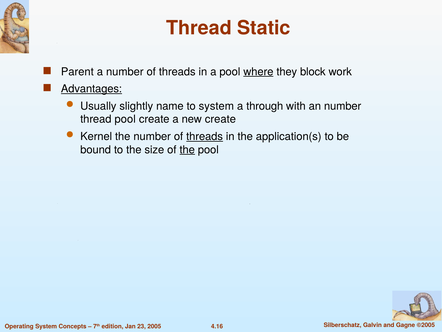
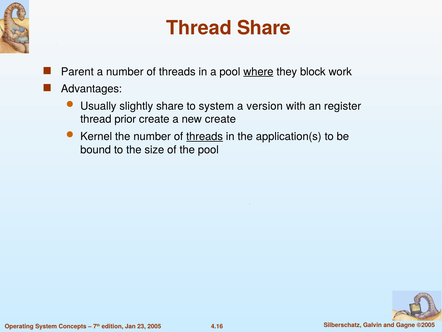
Thread Static: Static -> Share (264, 28)
Advantages underline: present -> none (92, 89)
slightly name: name -> share (170, 106)
through: through -> version (265, 106)
an number: number -> register (343, 106)
thread pool: pool -> prior (125, 119)
the underline: present -> none (187, 150)
